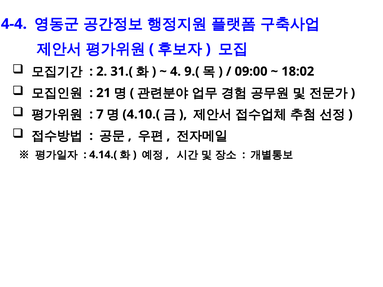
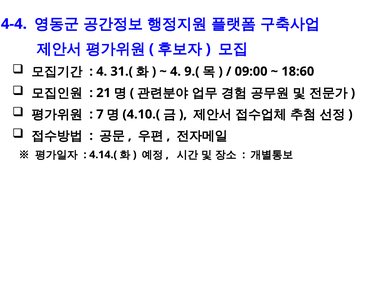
2: 2 -> 4 (102, 72)
18:02: 18:02 -> 18:60 (298, 72)
